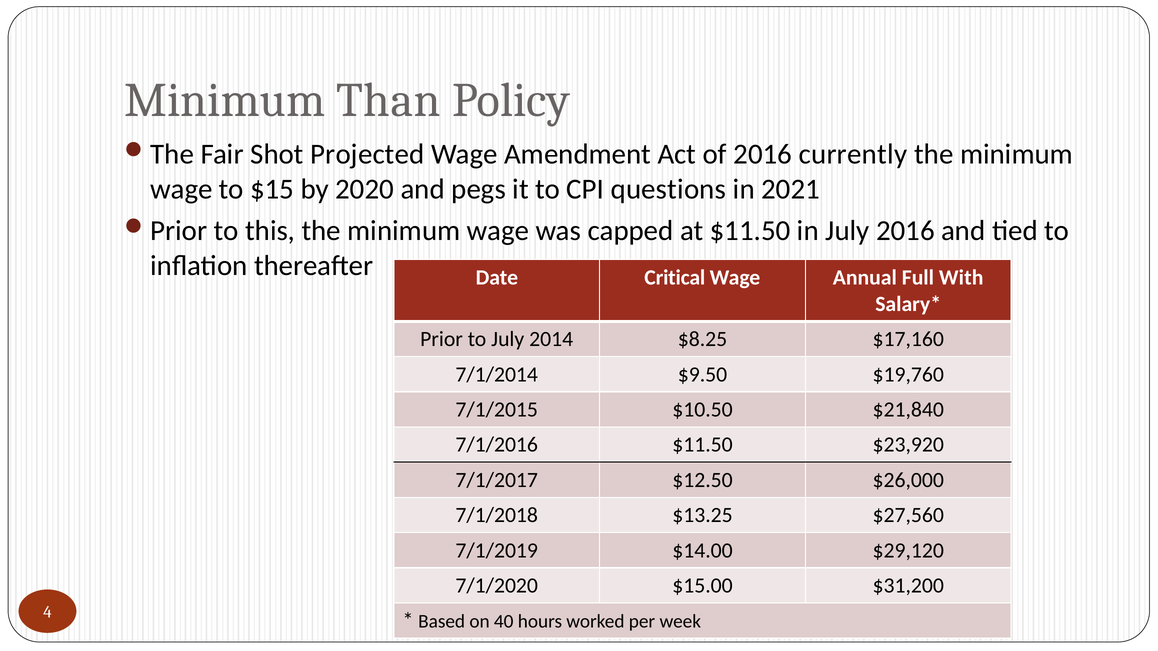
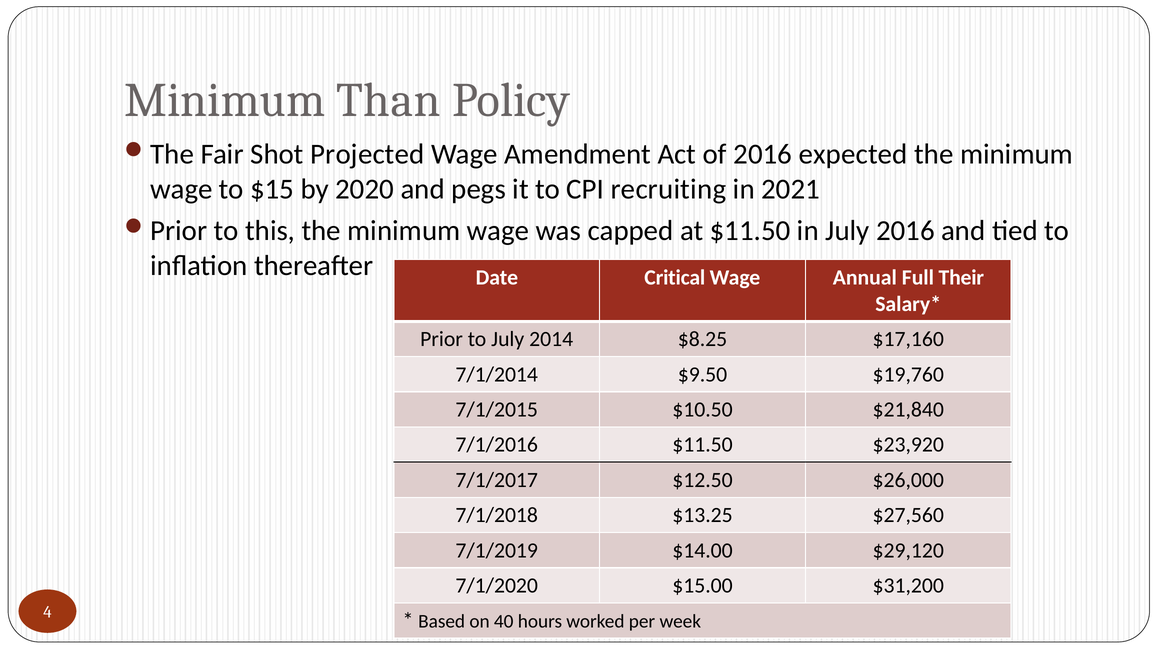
currently: currently -> expected (853, 154)
questions: questions -> recruiting (668, 189)
With: With -> Their (961, 278)
